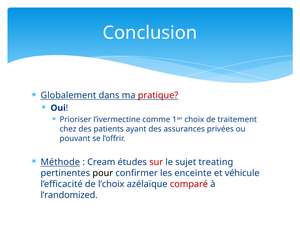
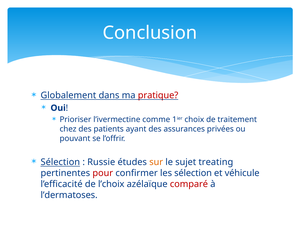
Méthode: Méthode -> Sélection (60, 162)
Cream: Cream -> Russie (101, 162)
sur colour: red -> orange (156, 162)
pour colour: black -> red (103, 173)
les enceinte: enceinte -> sélection (193, 173)
l’randomized: l’randomized -> l’dermatoses (69, 195)
